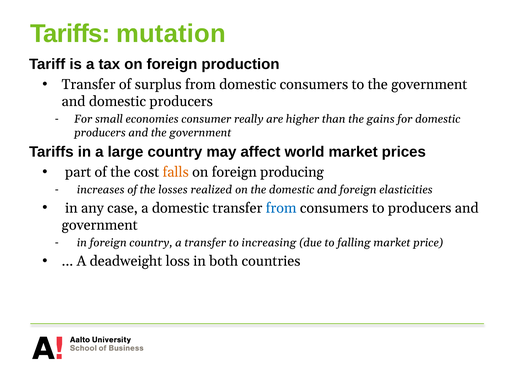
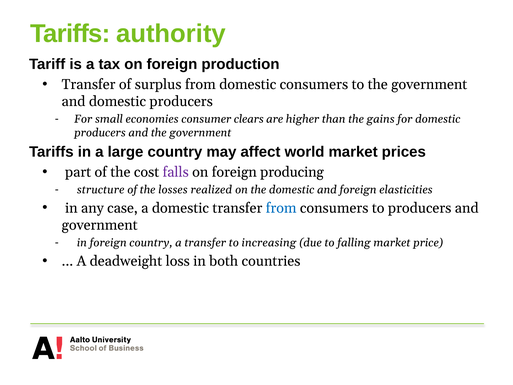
mutation: mutation -> authority (171, 34)
really: really -> clears (249, 119)
falls colour: orange -> purple (176, 172)
increases: increases -> structure (101, 189)
